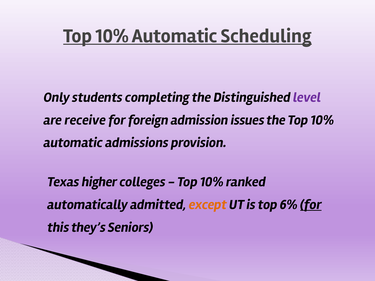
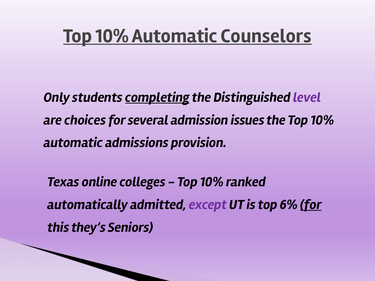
Scheduling: Scheduling -> Counselors (266, 36)
completing underline: none -> present (157, 97)
receive: receive -> choices (85, 120)
foreign: foreign -> several (148, 120)
higher: higher -> online (100, 182)
except colour: orange -> purple (208, 205)
